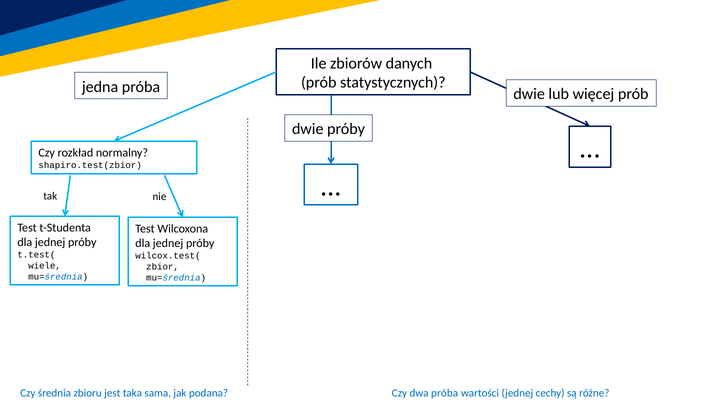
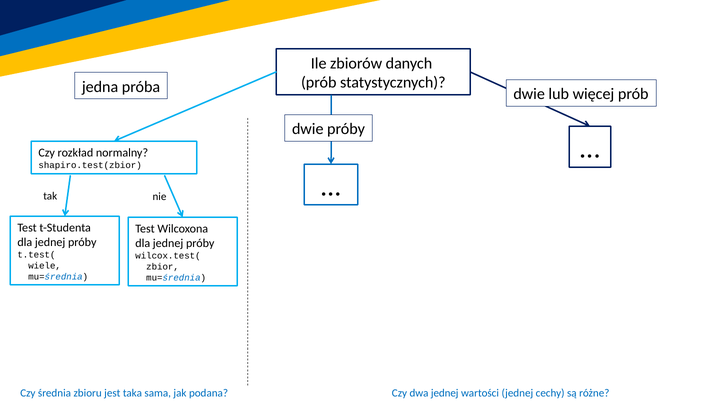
dwa próba: próba -> jednej (445, 393)
